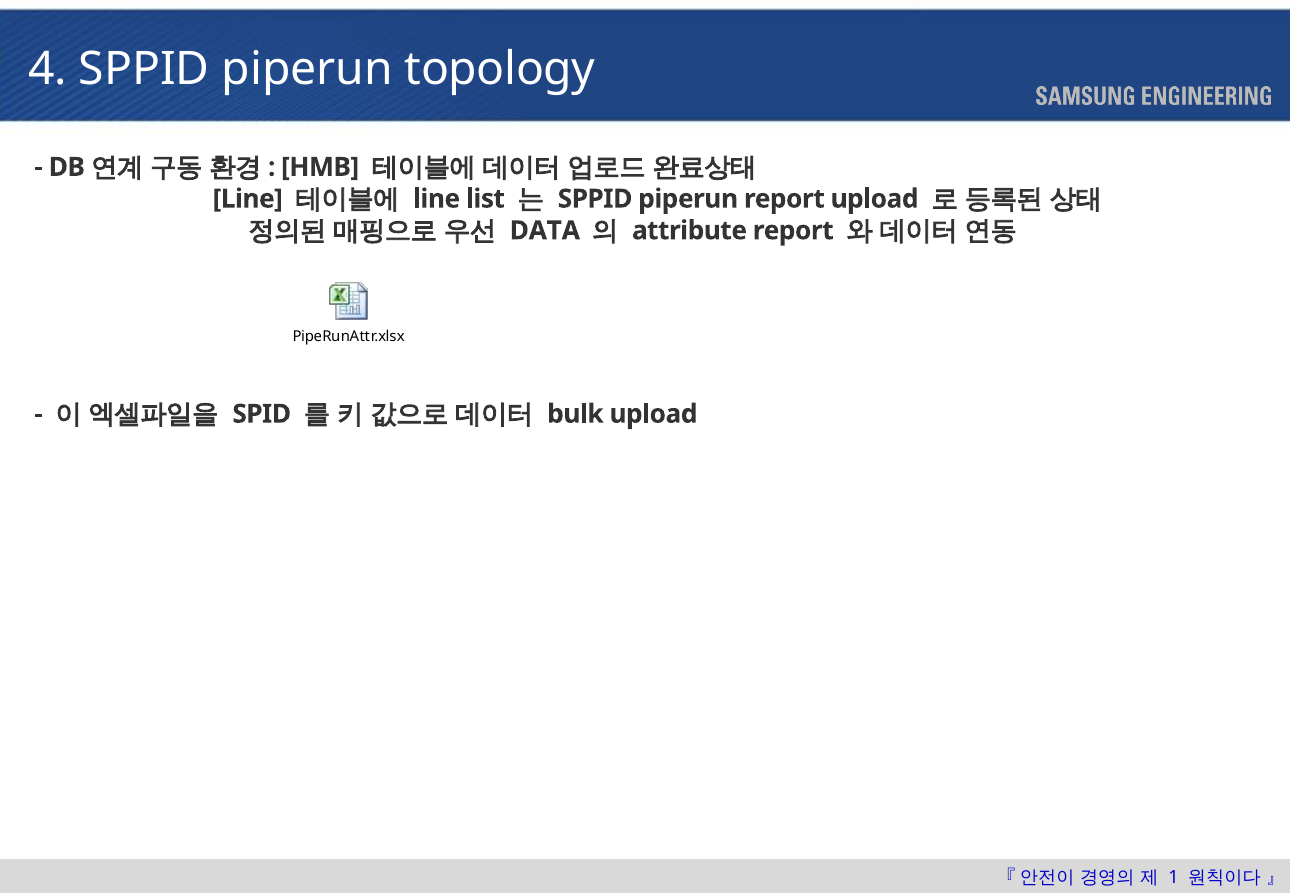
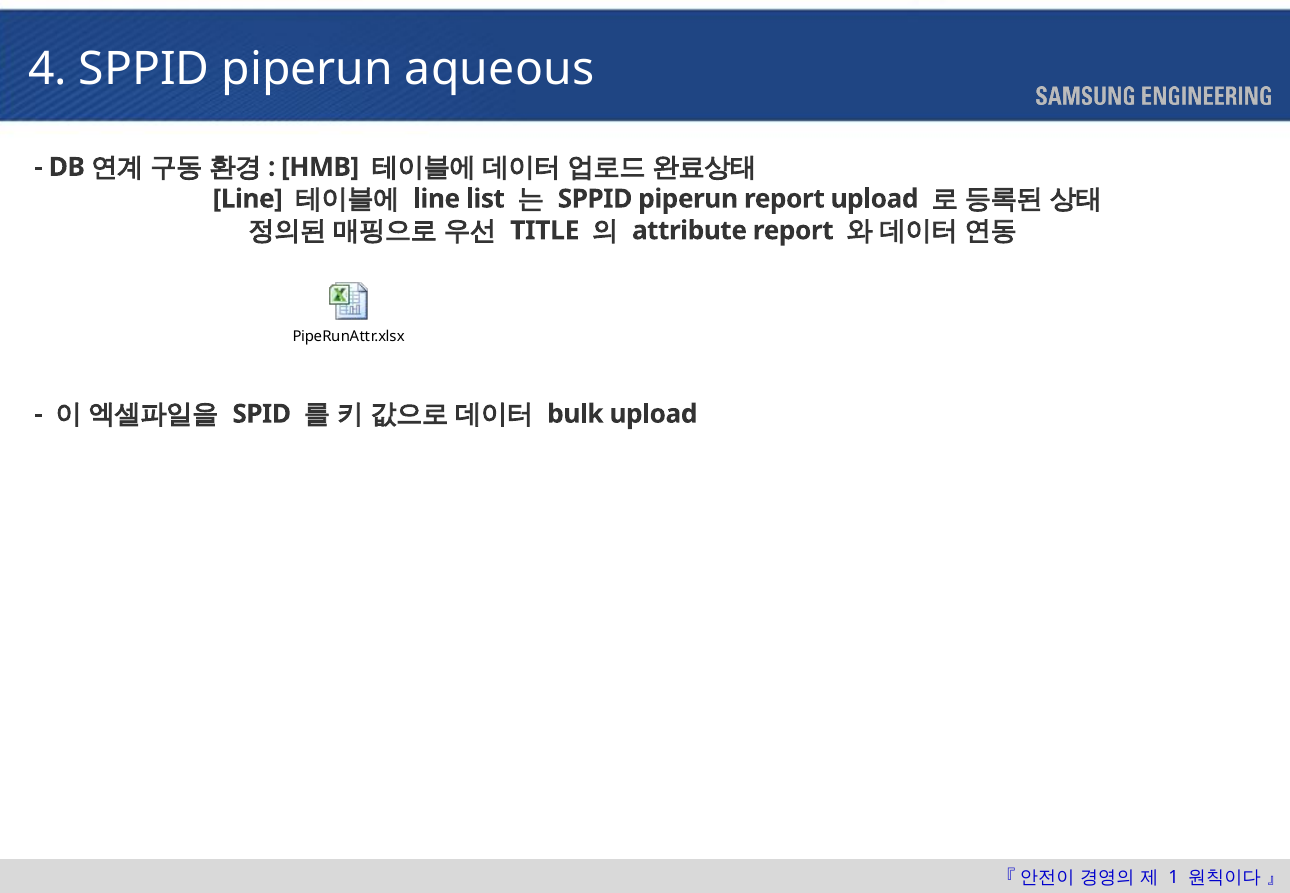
topology: topology -> aqueous (500, 69)
DATA: DATA -> TITLE (545, 231)
